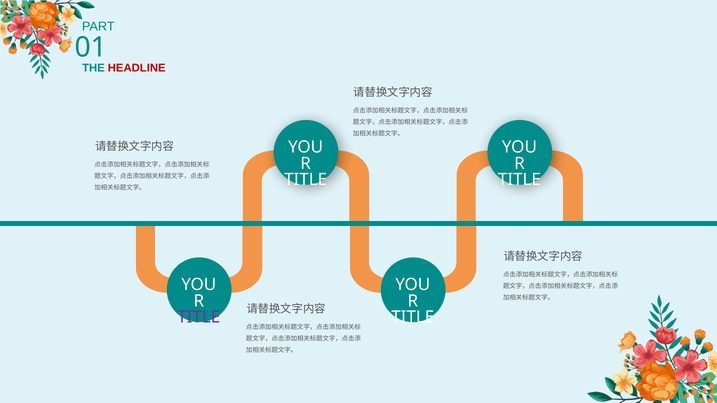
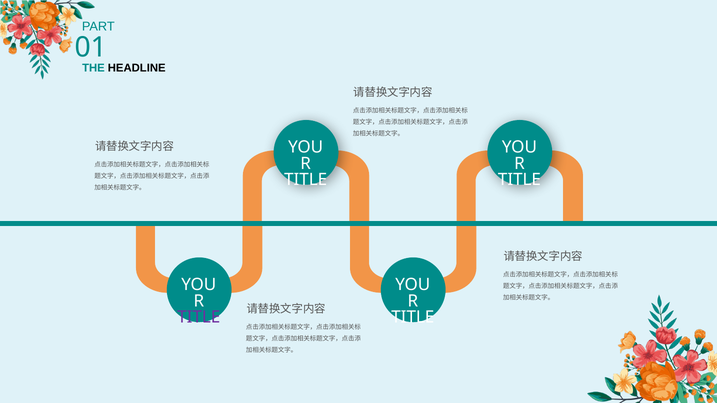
HEADLINE colour: red -> black (137, 68)
